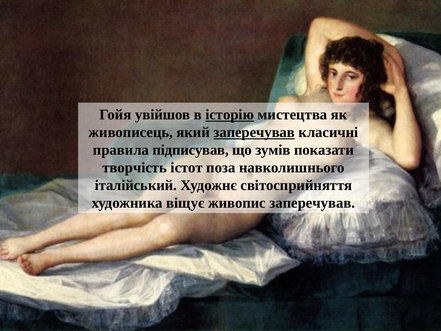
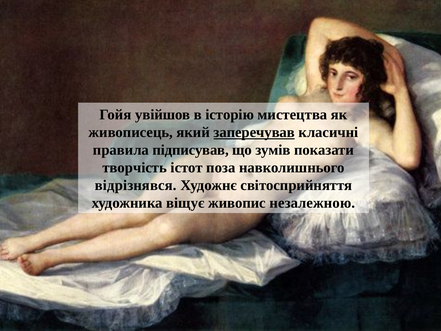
історію underline: present -> none (230, 115)
італійський: італійський -> відрізнявся (136, 185)
живопис заперечував: заперечував -> незалежною (312, 203)
